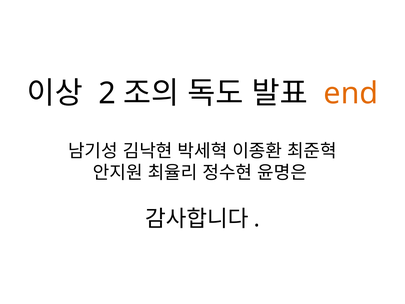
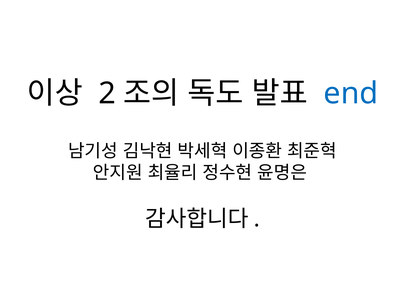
end colour: orange -> blue (351, 93)
